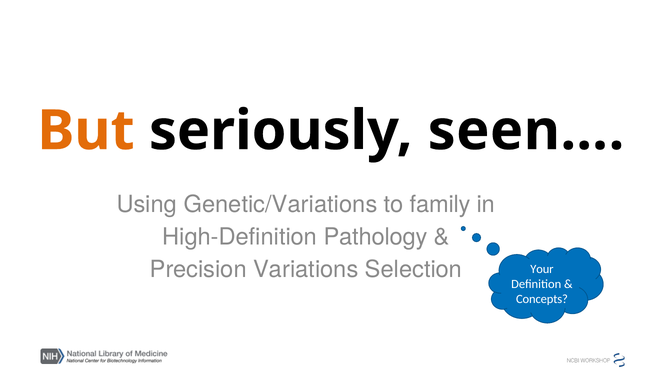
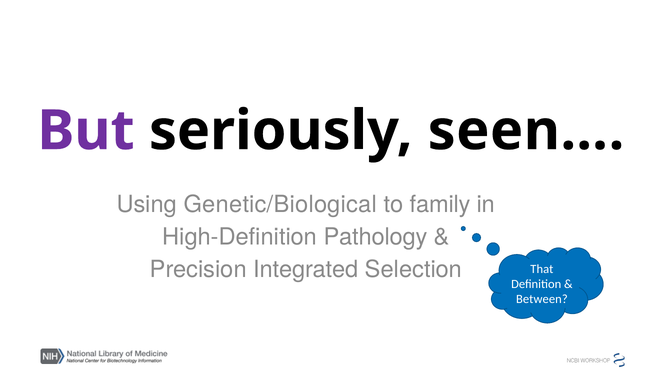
But colour: orange -> purple (86, 131)
Genetic/Variations: Genetic/Variations -> Genetic/Biological (280, 204)
Variations: Variations -> Integrated (306, 269)
Your: Your -> That (542, 269)
Concepts: Concepts -> Between (542, 299)
